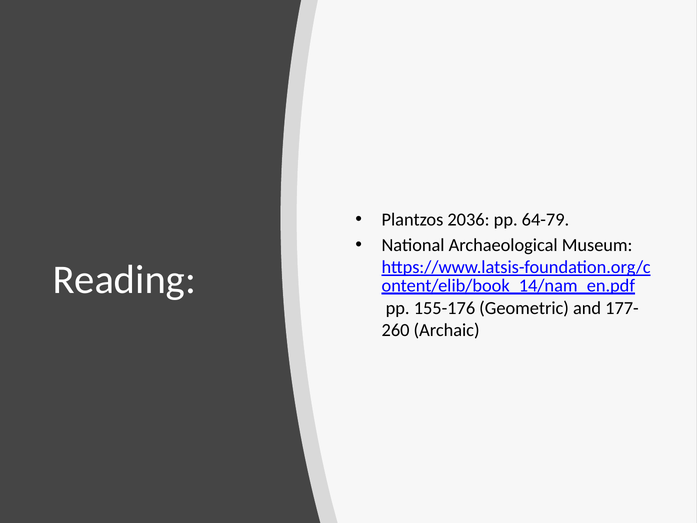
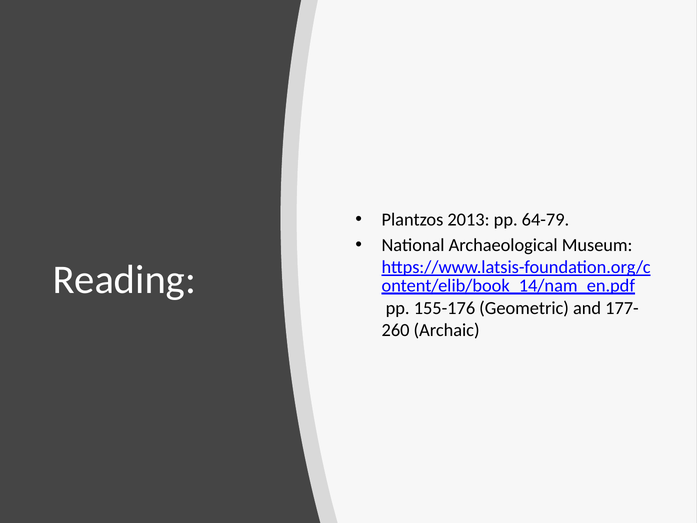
2036: 2036 -> 2013 (469, 219)
